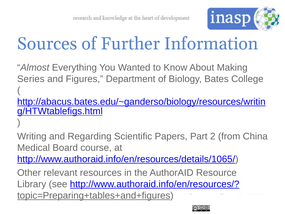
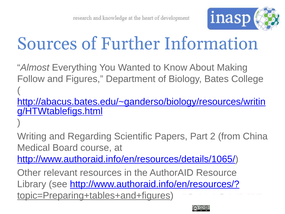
Series: Series -> Follow (31, 79)
